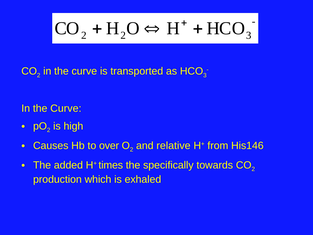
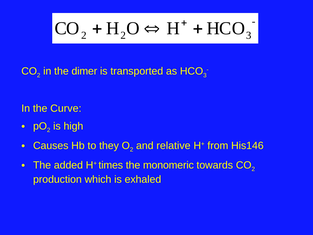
curve: curve -> dimer (84, 71)
over: over -> they (109, 146)
specifically: specifically -> monomeric (168, 165)
